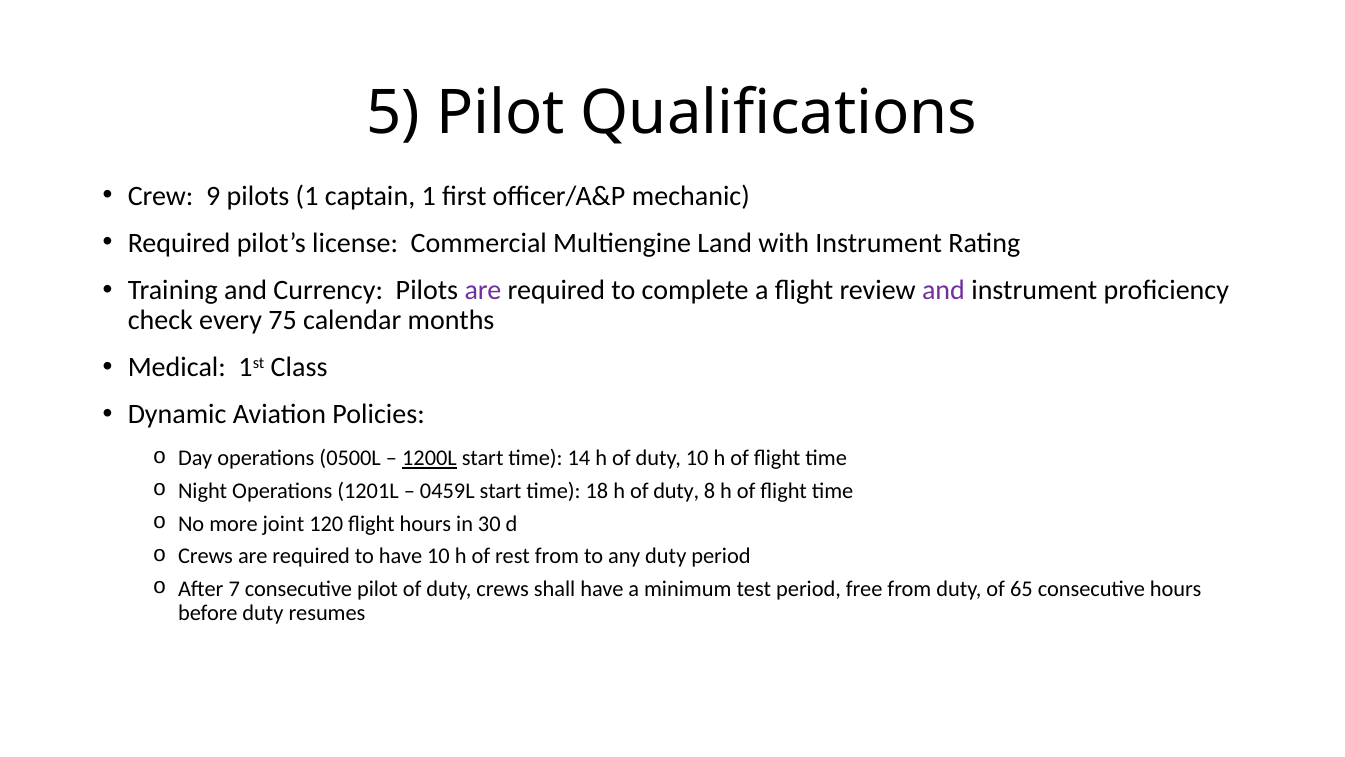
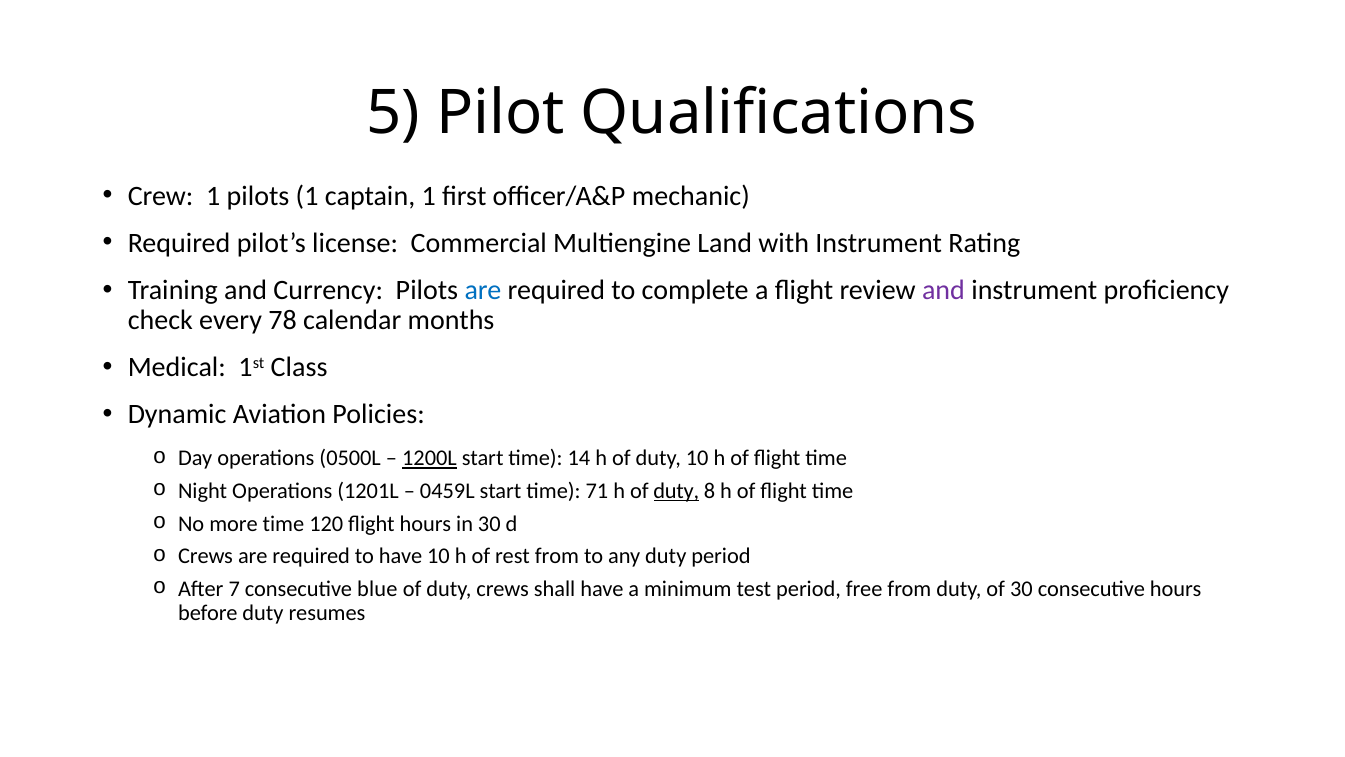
Crew 9: 9 -> 1 (213, 196)
are colour: purple -> blue (483, 290)
75: 75 -> 78 (283, 320)
18: 18 -> 71 (597, 491)
duty underline: none -> present (676, 491)
more joint: joint -> time (283, 523)
consecutive pilot: pilot -> blue (377, 589)
of 65: 65 -> 30 (1021, 589)
